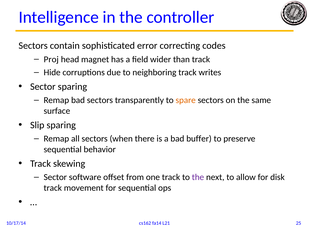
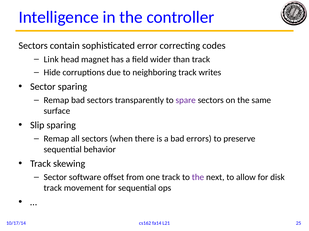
Proj: Proj -> Link (51, 59)
spare colour: orange -> purple (186, 101)
buffer: buffer -> errors (199, 139)
